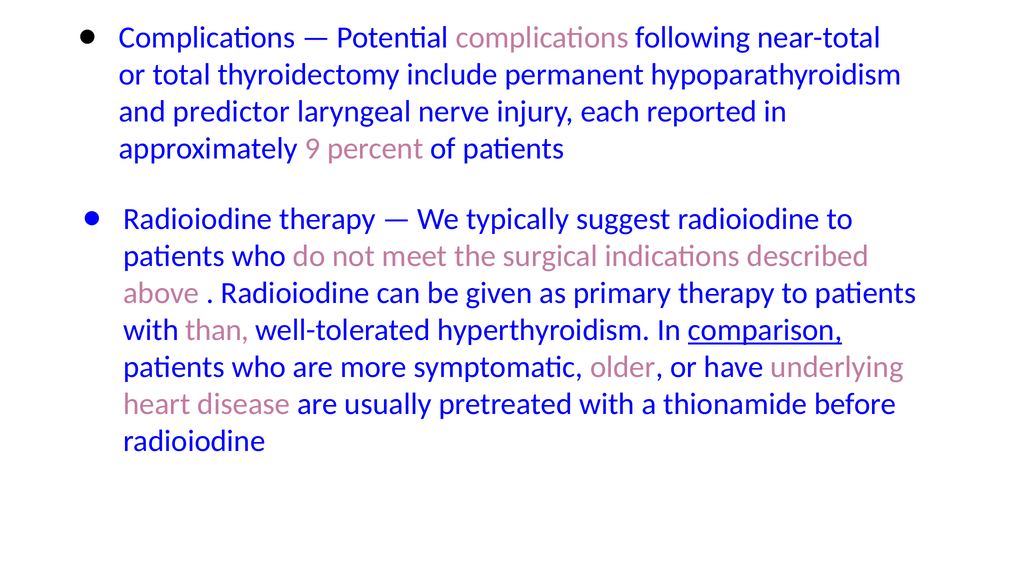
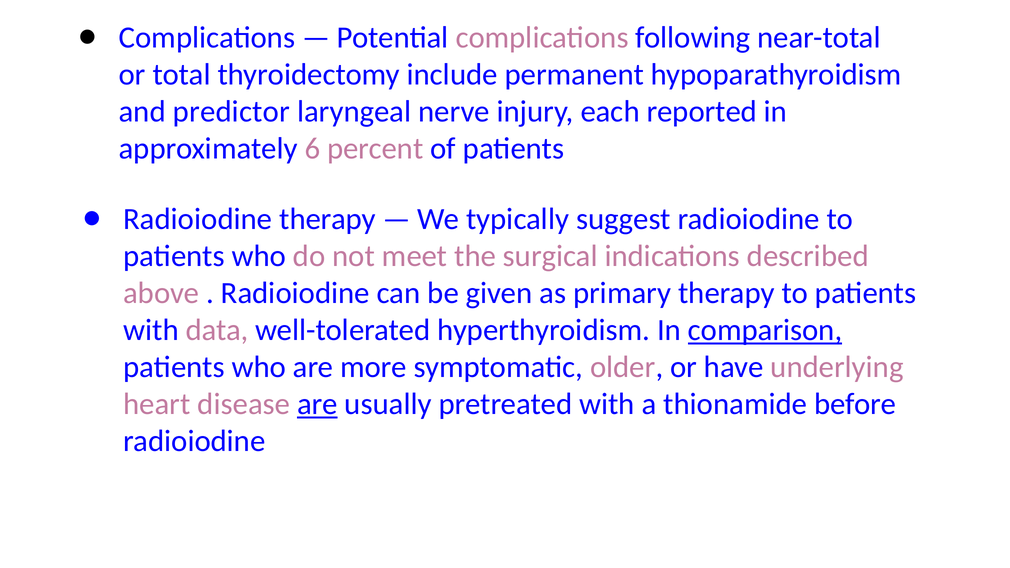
9: 9 -> 6 (312, 148)
than: than -> data (217, 330)
are underline: none -> present (317, 404)
